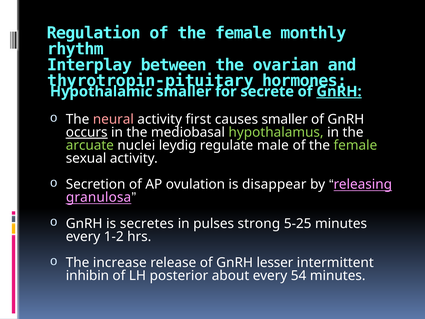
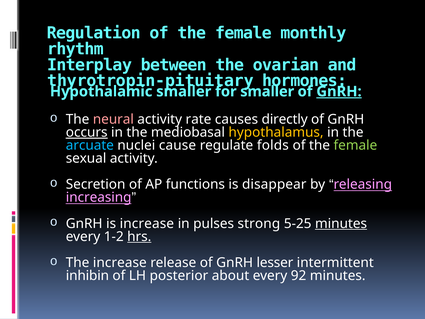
for secrete: secrete -> smaller (267, 91)
first: first -> rate (198, 119)
causes smaller: smaller -> directly (285, 119)
hypothalamus colour: light green -> yellow (276, 132)
arcuate colour: light green -> light blue (90, 145)
leydig: leydig -> cause (177, 145)
male: male -> folds (273, 145)
ovulation: ovulation -> functions (195, 184)
granulosa: granulosa -> increasing (99, 197)
is secretes: secretes -> increase (147, 223)
minutes underline: none -> present (341, 223)
hrs underline: none -> present (139, 236)
54: 54 -> 92 (299, 275)
